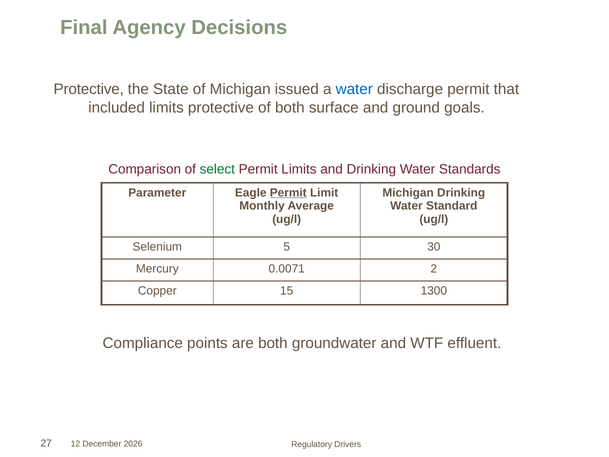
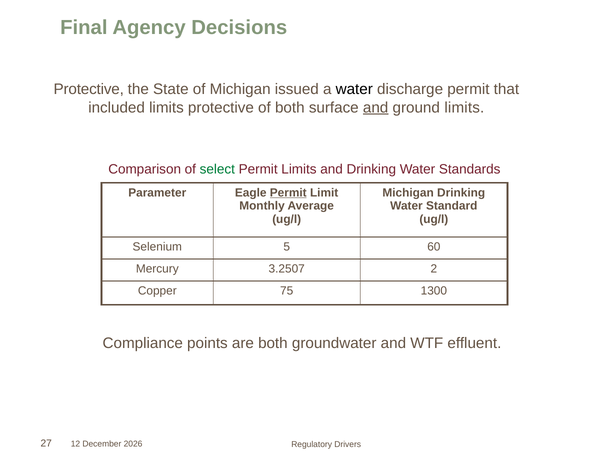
water colour: blue -> black (354, 89)
and underline: none -> present (376, 108)
ground goals: goals -> limits (464, 108)
30: 30 -> 60 (434, 247)
0.0071: 0.0071 -> 3.2507 (287, 269)
15: 15 -> 75 (287, 291)
